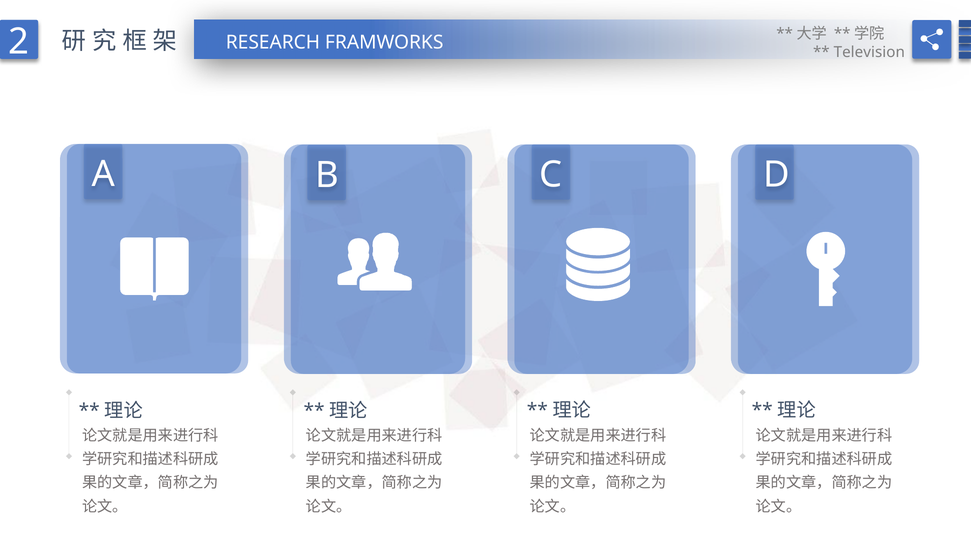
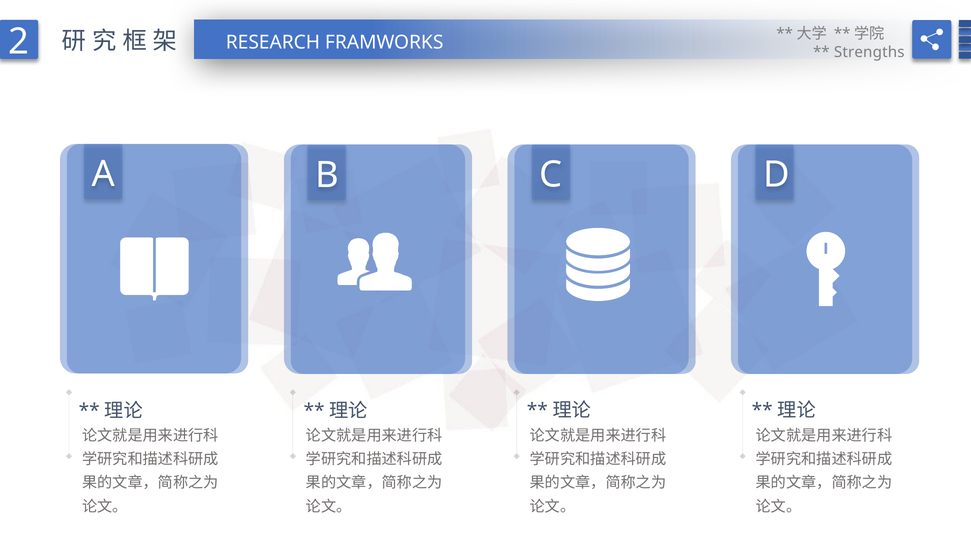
Television: Television -> Strengths (869, 52)
